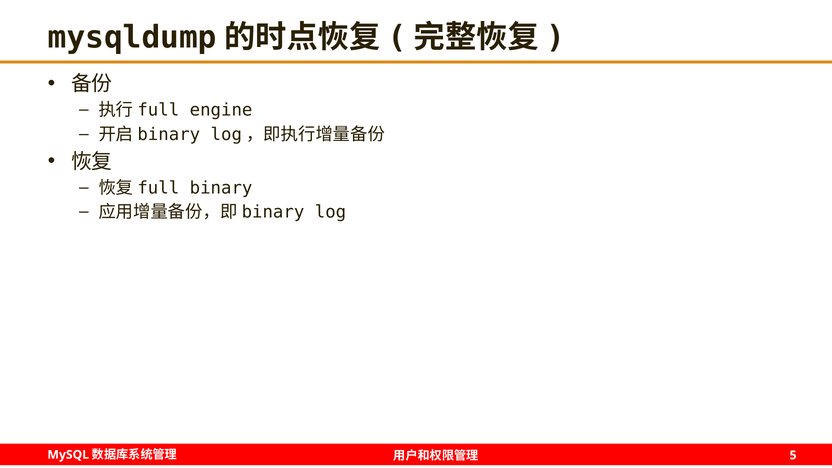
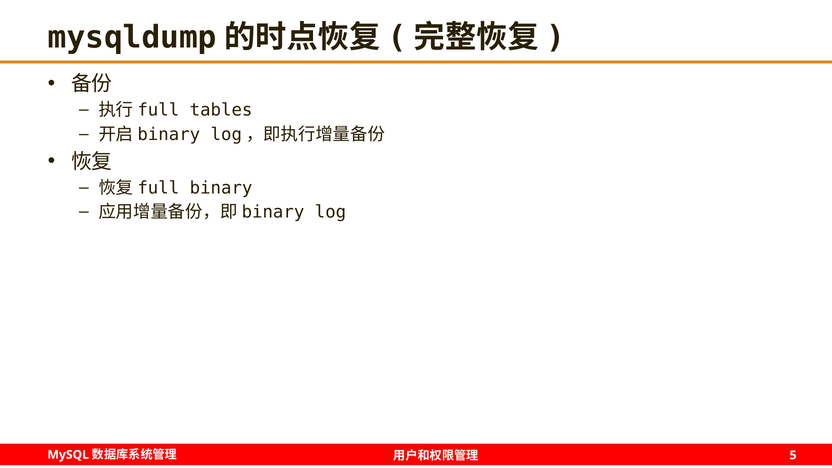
engine: engine -> tables (221, 110)
